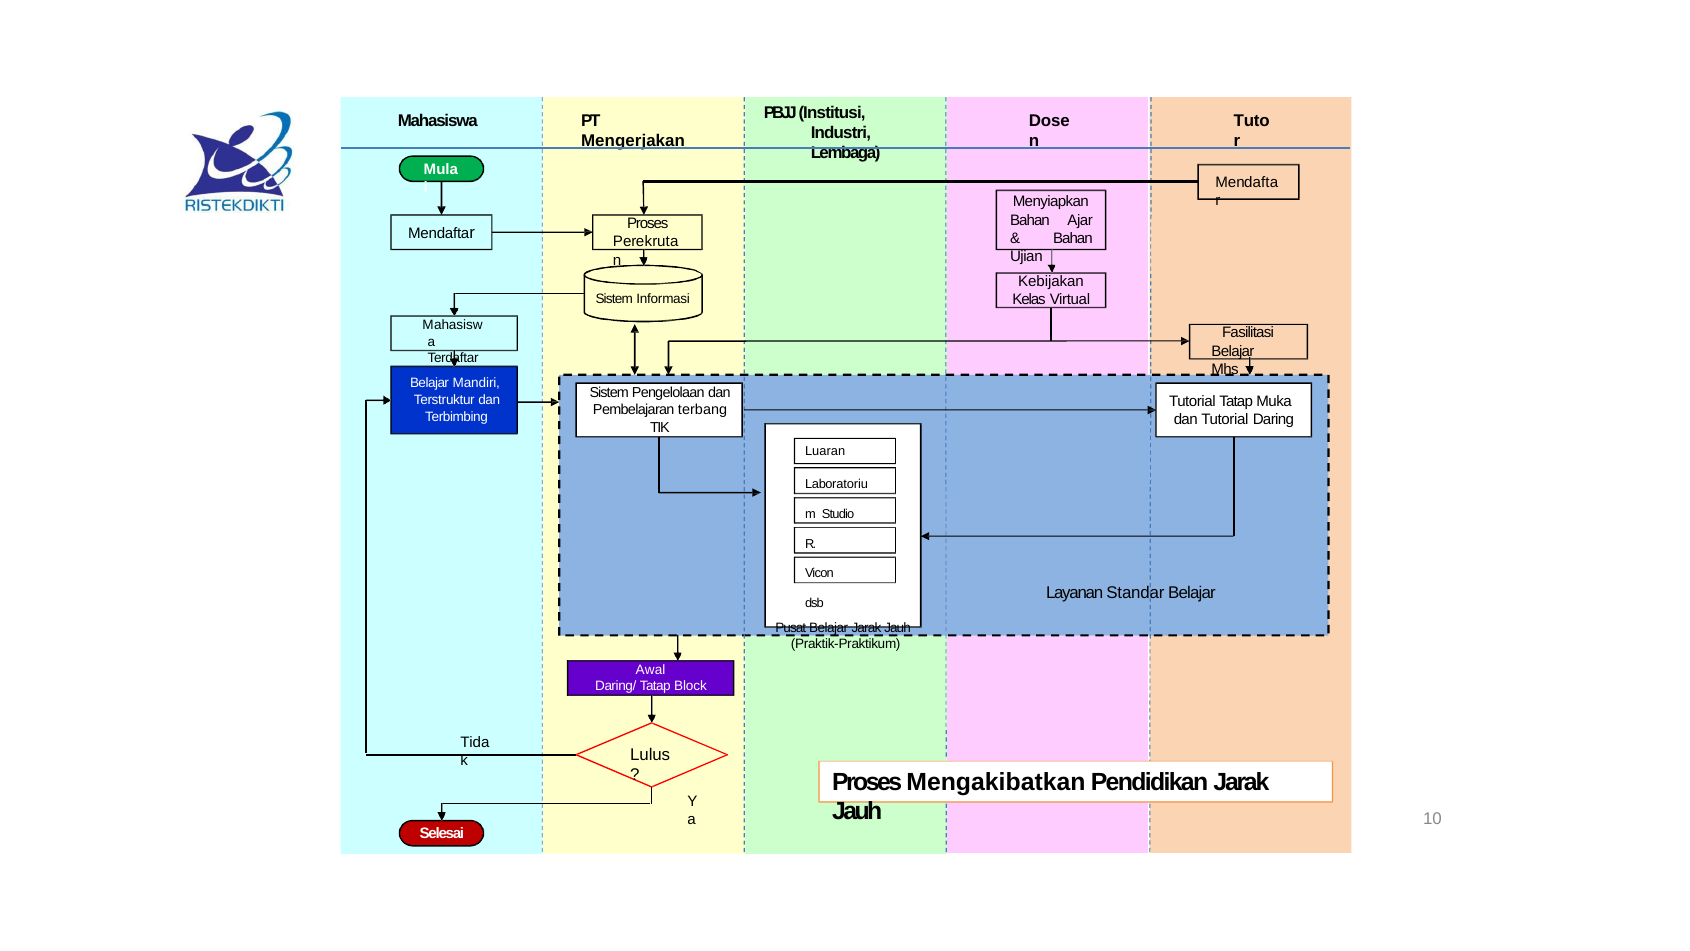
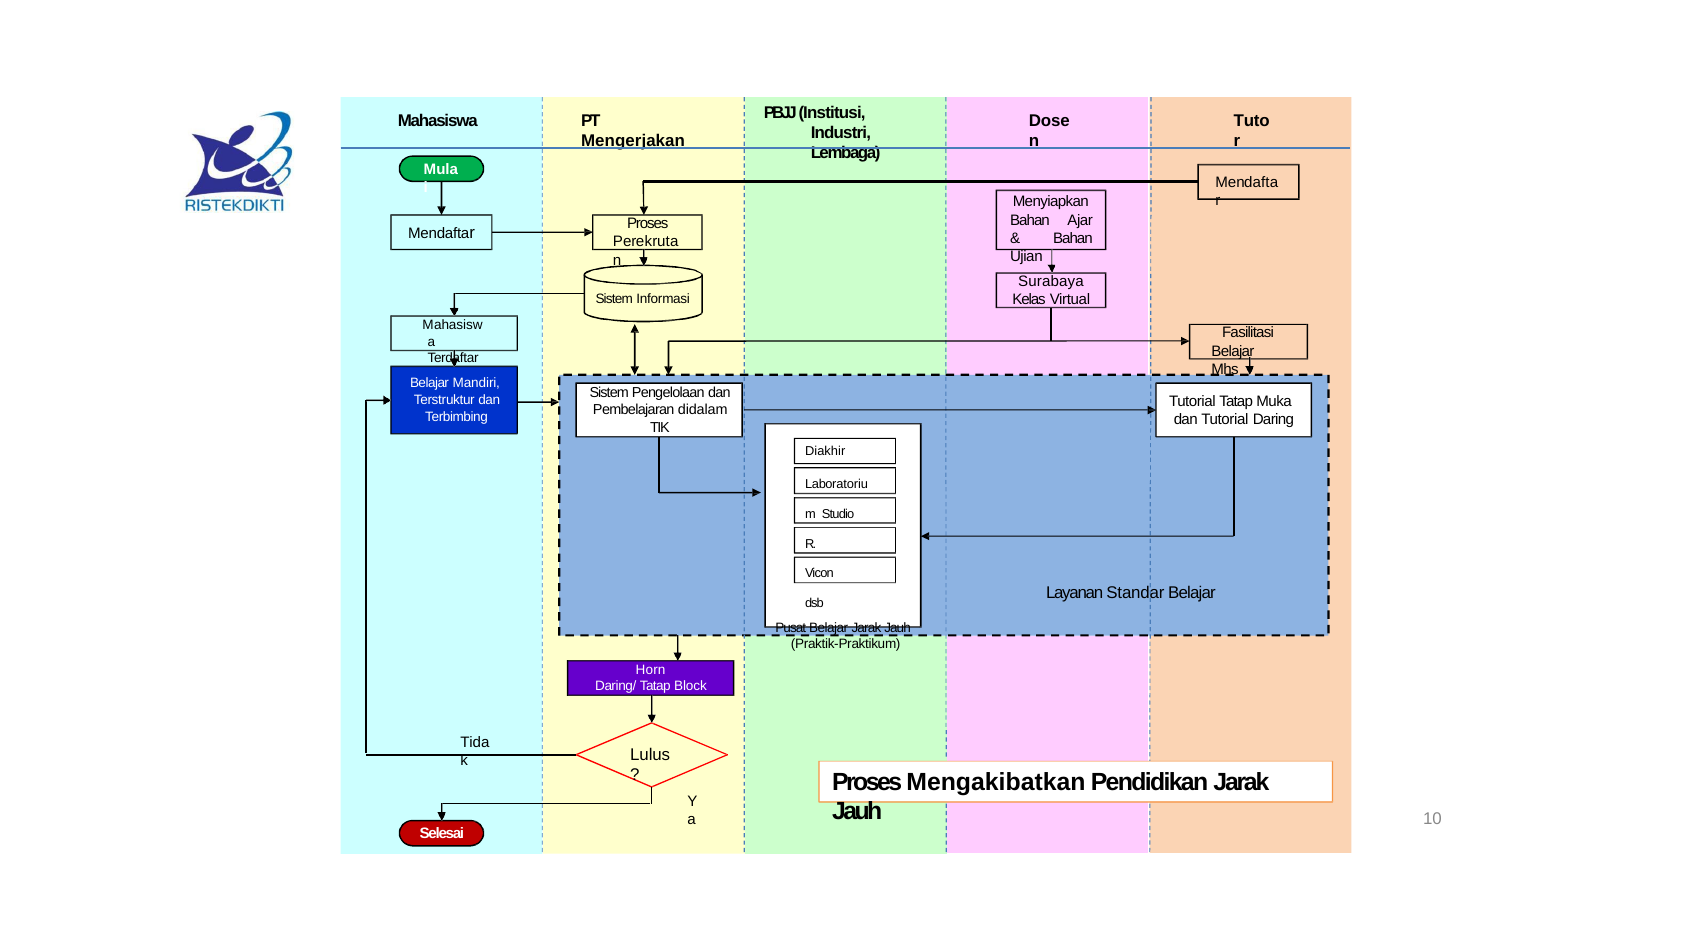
Kebijakan: Kebijakan -> Surabaya (1051, 281)
terbang: terbang -> didalam (703, 410)
Luaran: Luaran -> Diakhir (825, 451)
Awal: Awal -> Horn (651, 669)
